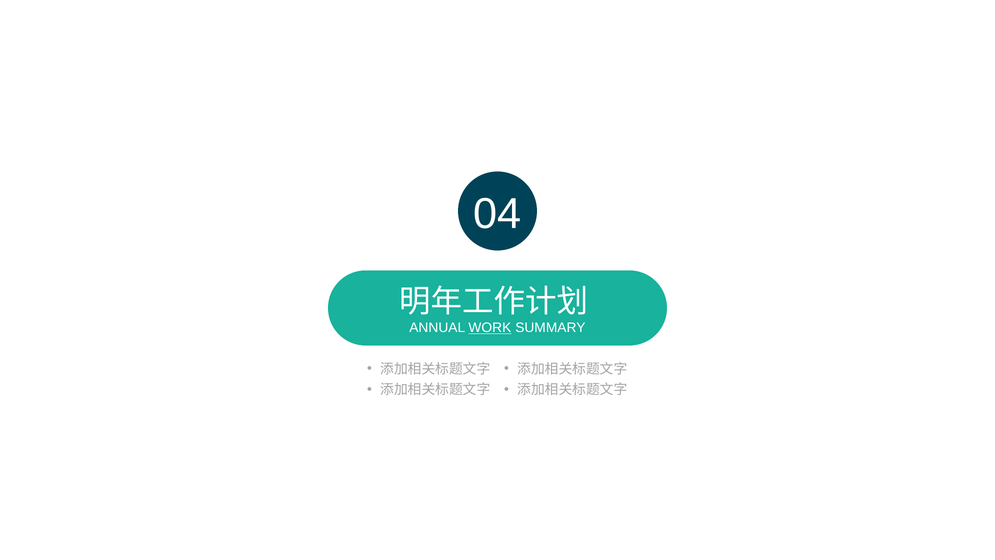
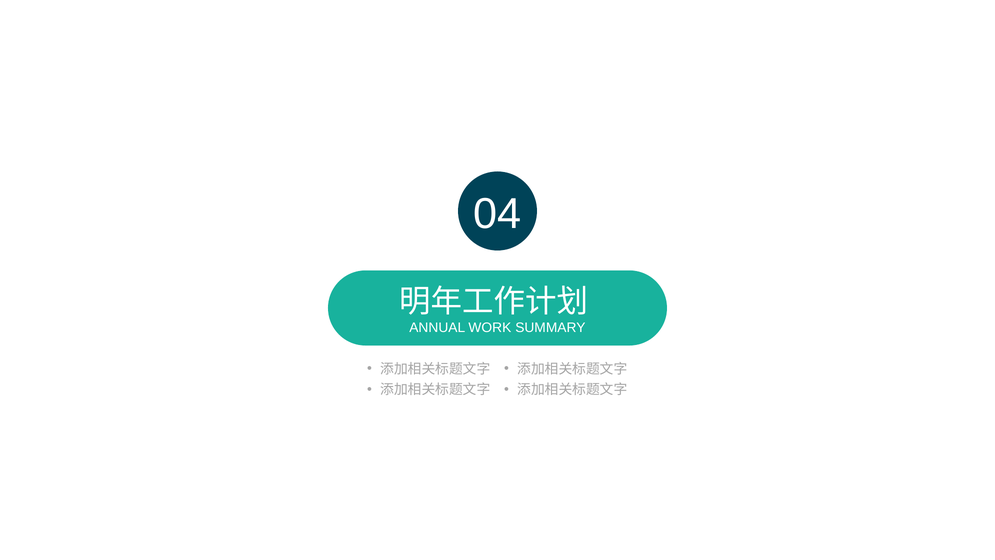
WORK underline: present -> none (490, 328)
